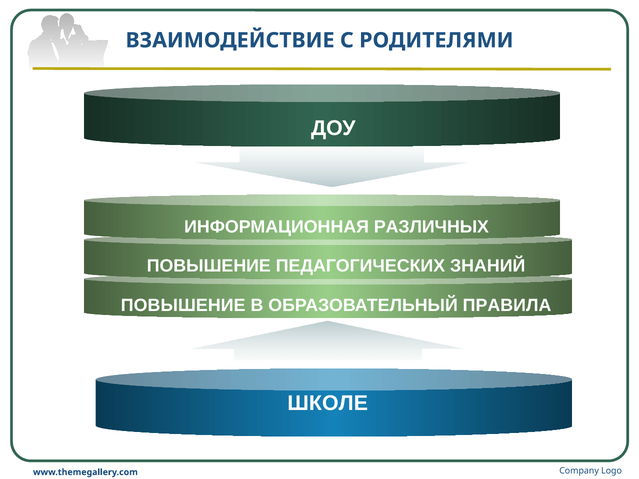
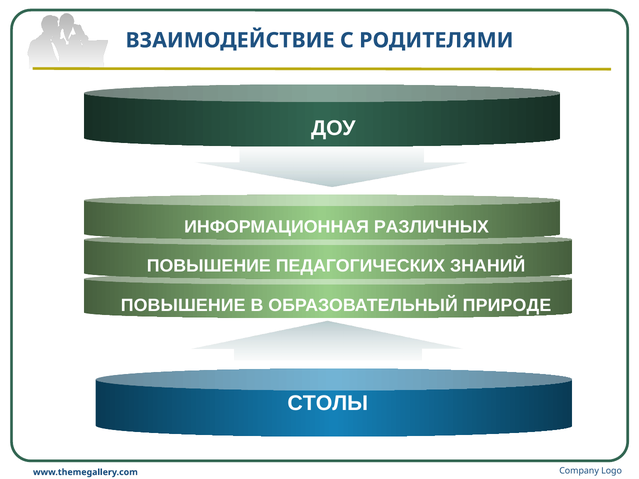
ПРАВИЛА: ПРАВИЛА -> ПРИРОДЕ (507, 305)
ШКОЛЕ: ШКОЛЕ -> СТОЛЫ (328, 403)
